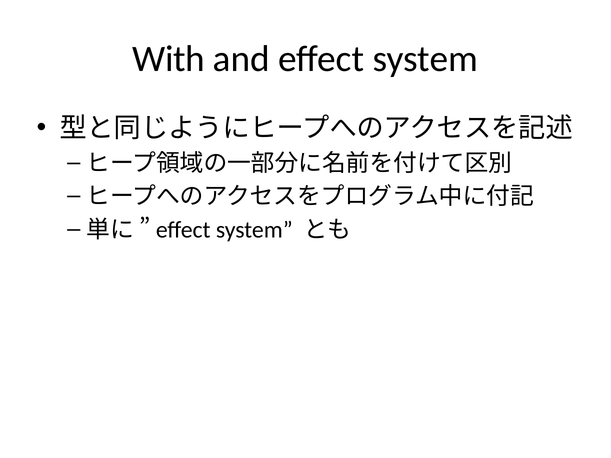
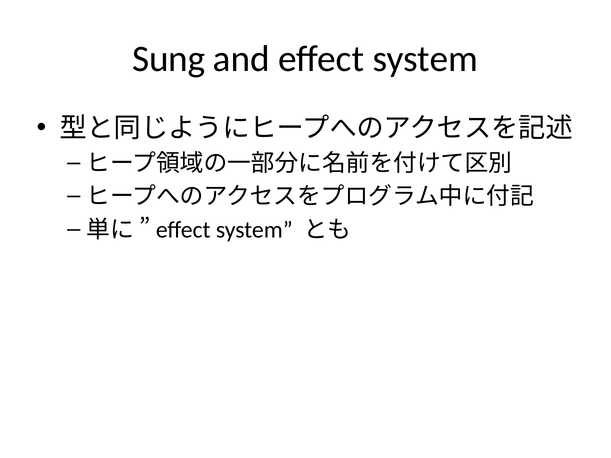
With: With -> Sung (169, 59)
